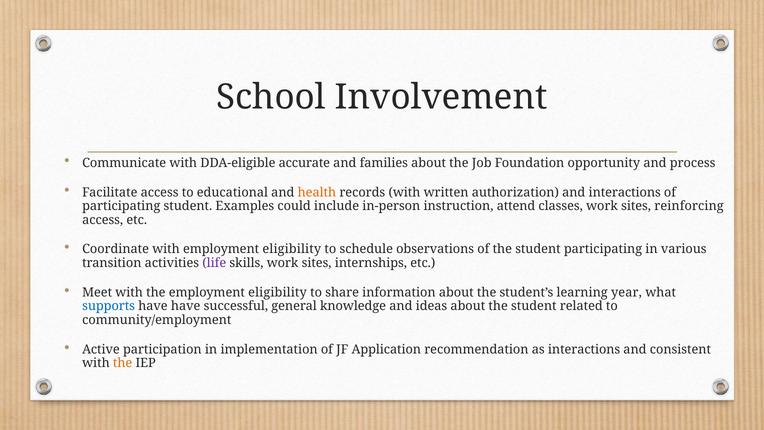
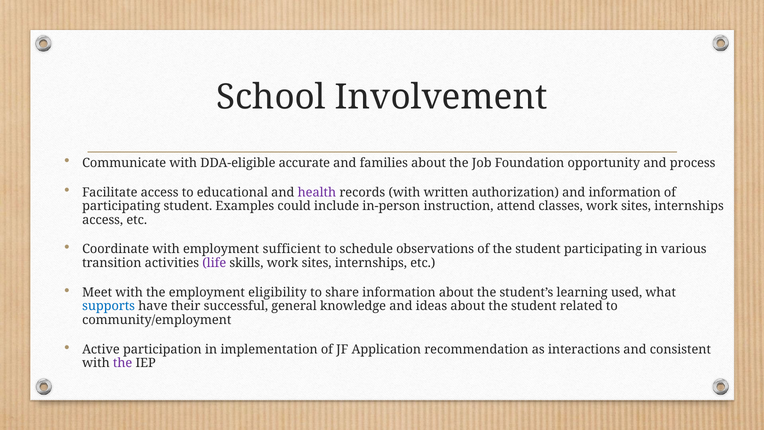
health colour: orange -> purple (317, 192)
and interactions: interactions -> information (625, 192)
classes work sites reinforcing: reinforcing -> internships (689, 206)
with employment eligibility: eligibility -> sufficient (292, 249)
year: year -> used (627, 292)
have have: have -> their (186, 306)
the colour: orange -> purple (123, 363)
